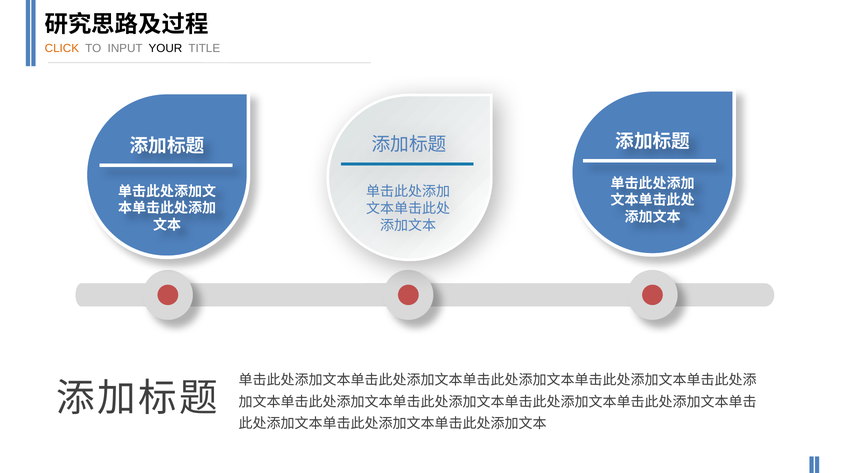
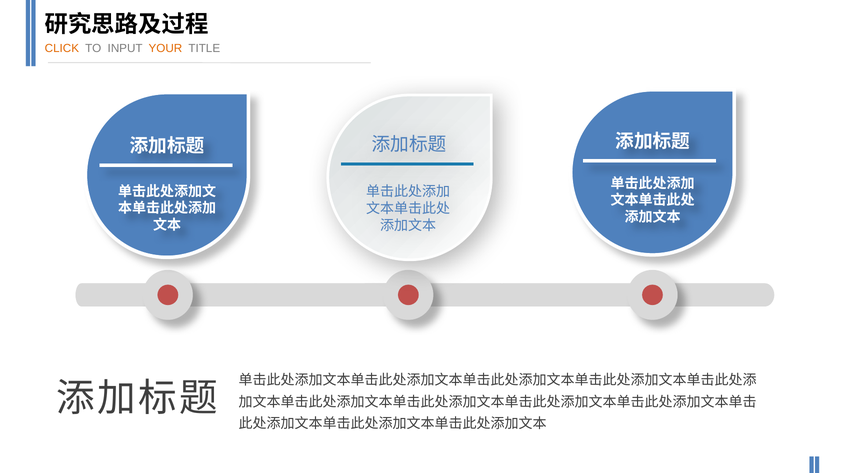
YOUR colour: black -> orange (165, 48)
